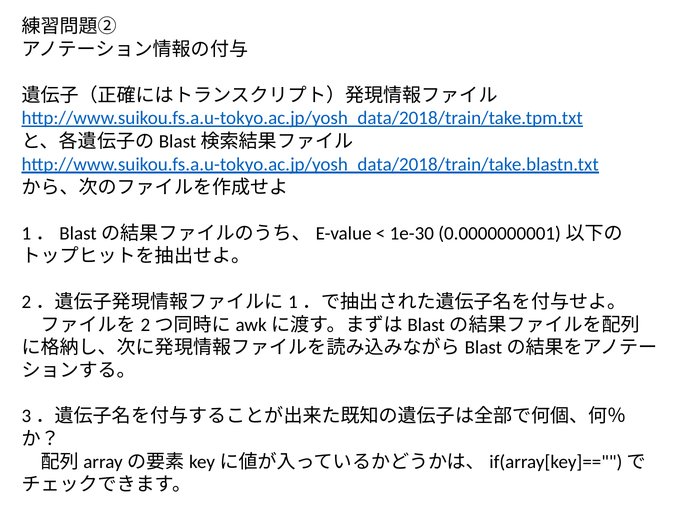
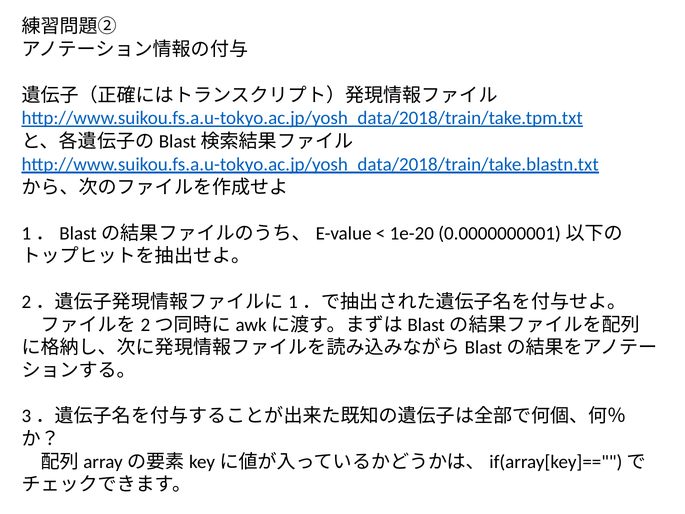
1e-30: 1e-30 -> 1e-20 (412, 233)
